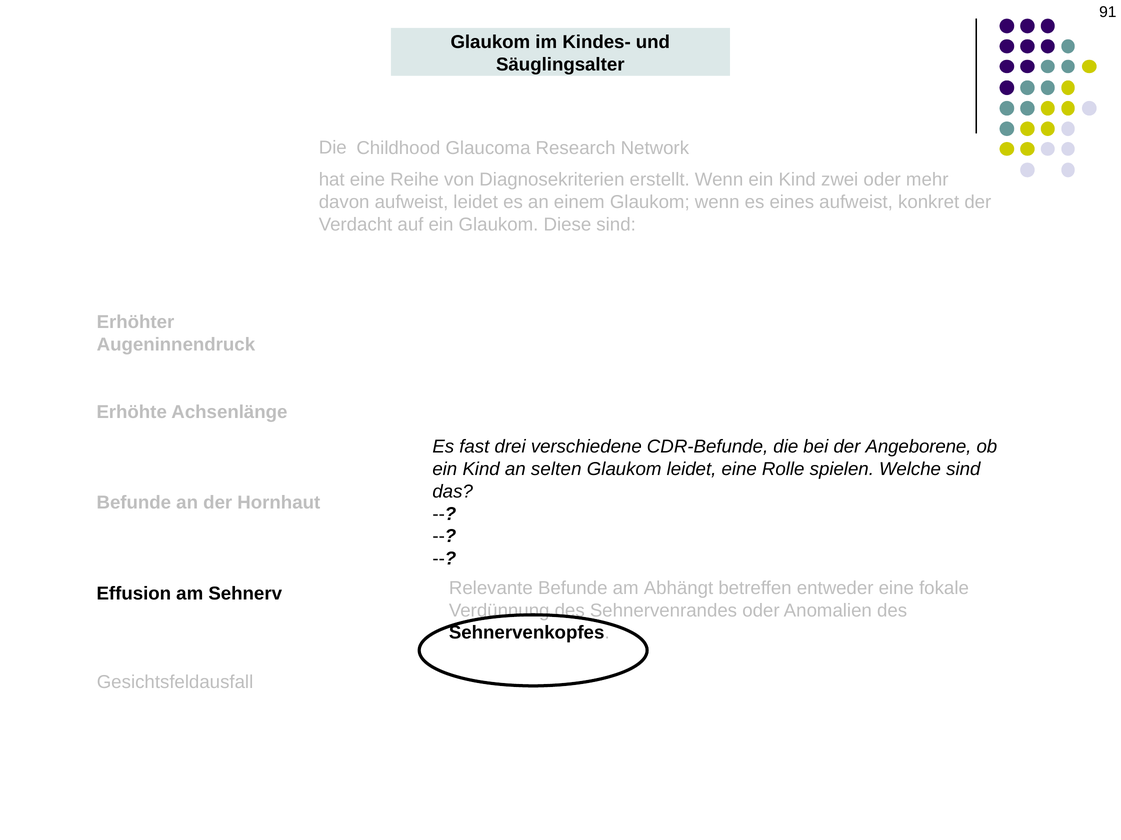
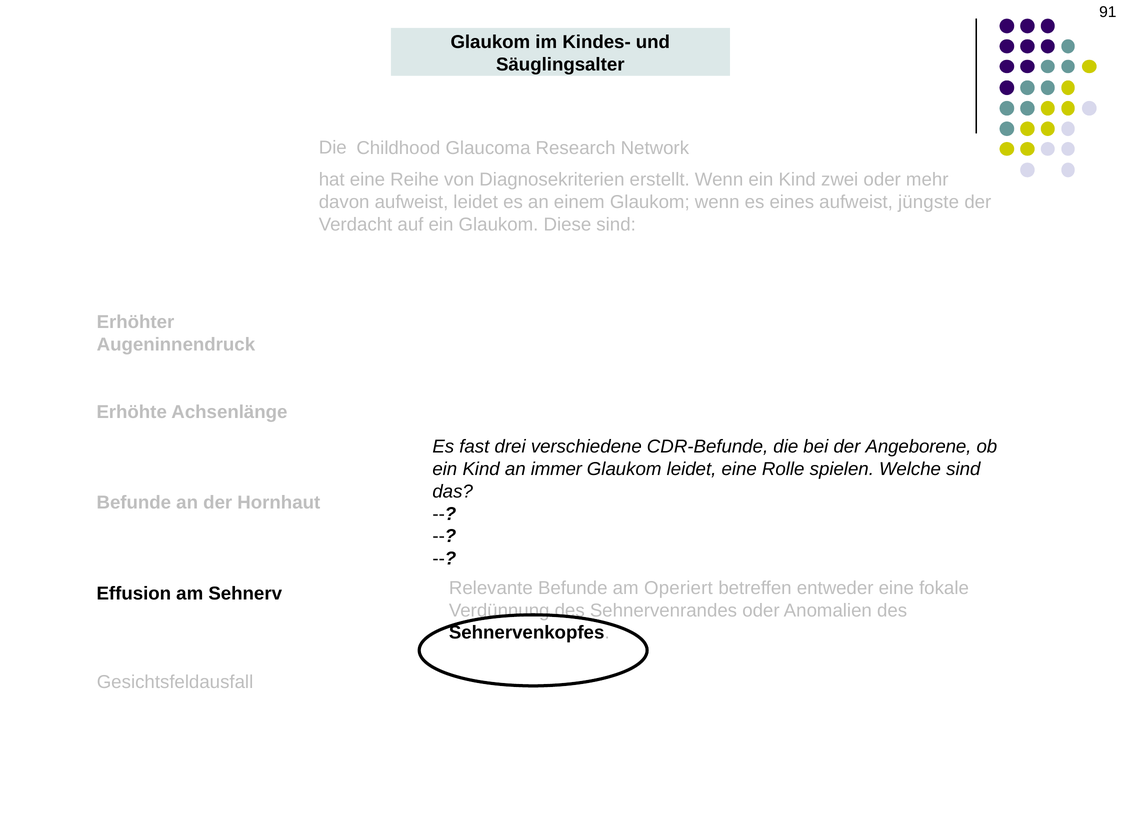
konkret: konkret -> jüngste (929, 202)
selten: selten -> immer (556, 469)
Abhängt: Abhängt -> Operiert (678, 589)
